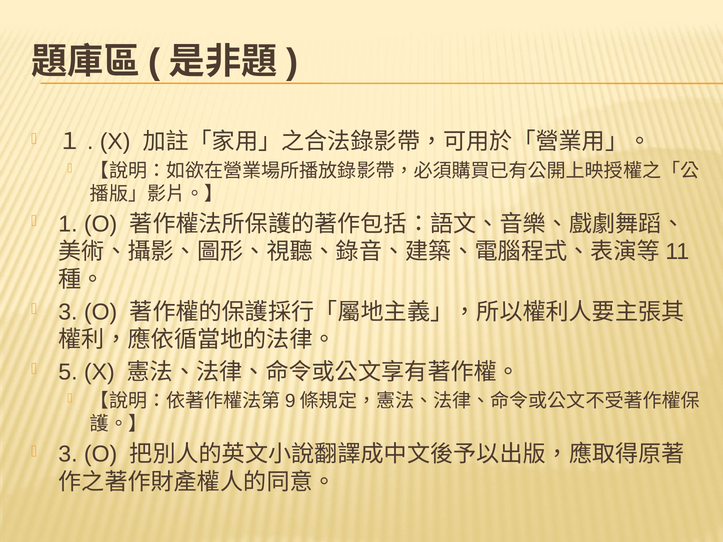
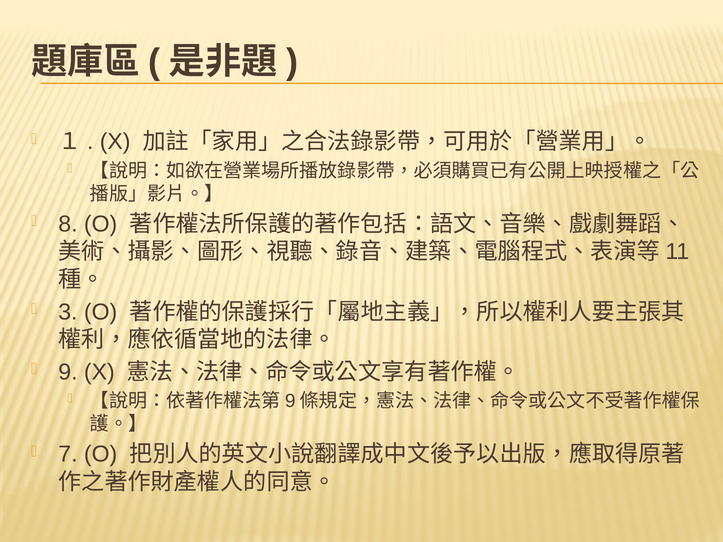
1: 1 -> 8 (68, 224)
5: 5 -> 9 (68, 372)
3: 3 -> 7 (68, 455)
